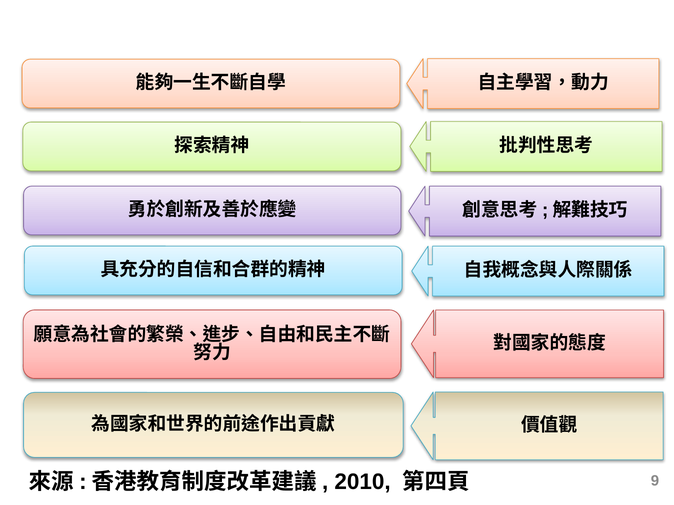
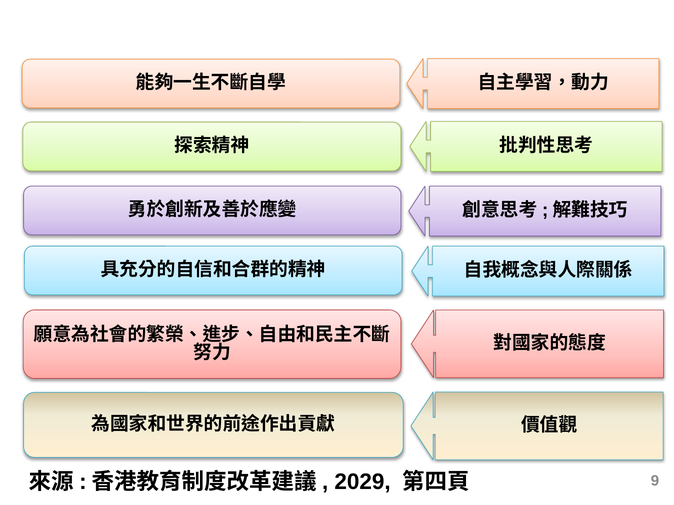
2010: 2010 -> 2029 (363, 482)
